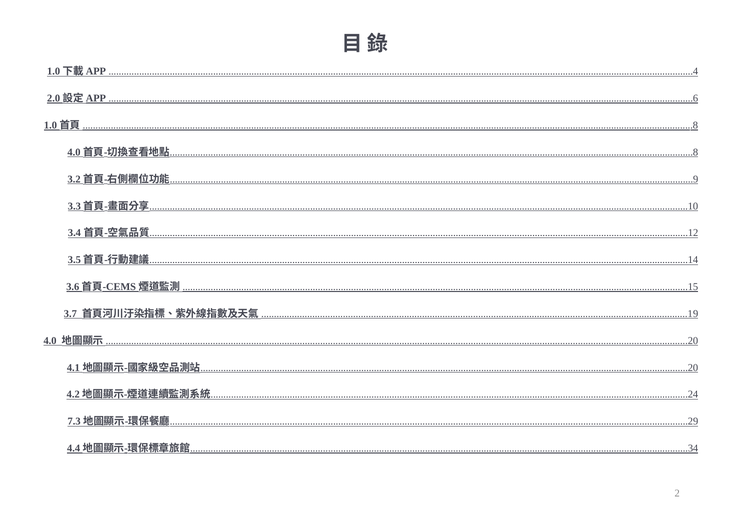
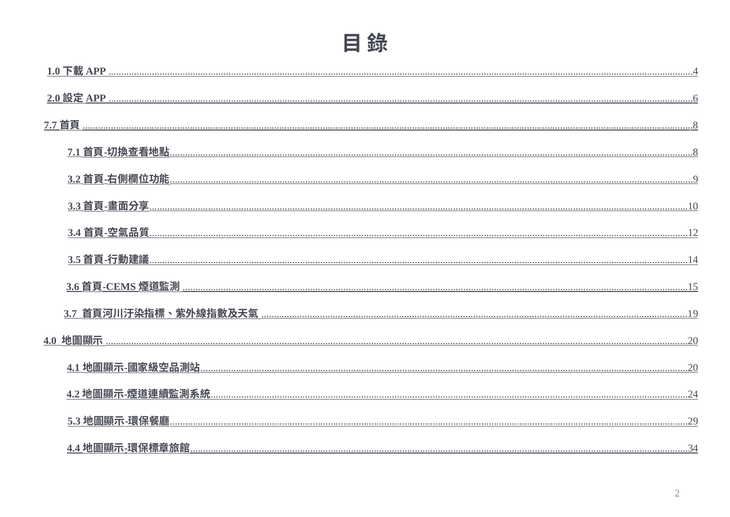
1.0: 1.0 -> 7.7 (50, 125)
4.0: 4.0 -> 7.1 (74, 152)
7.3: 7.3 -> 5.3 (74, 421)
